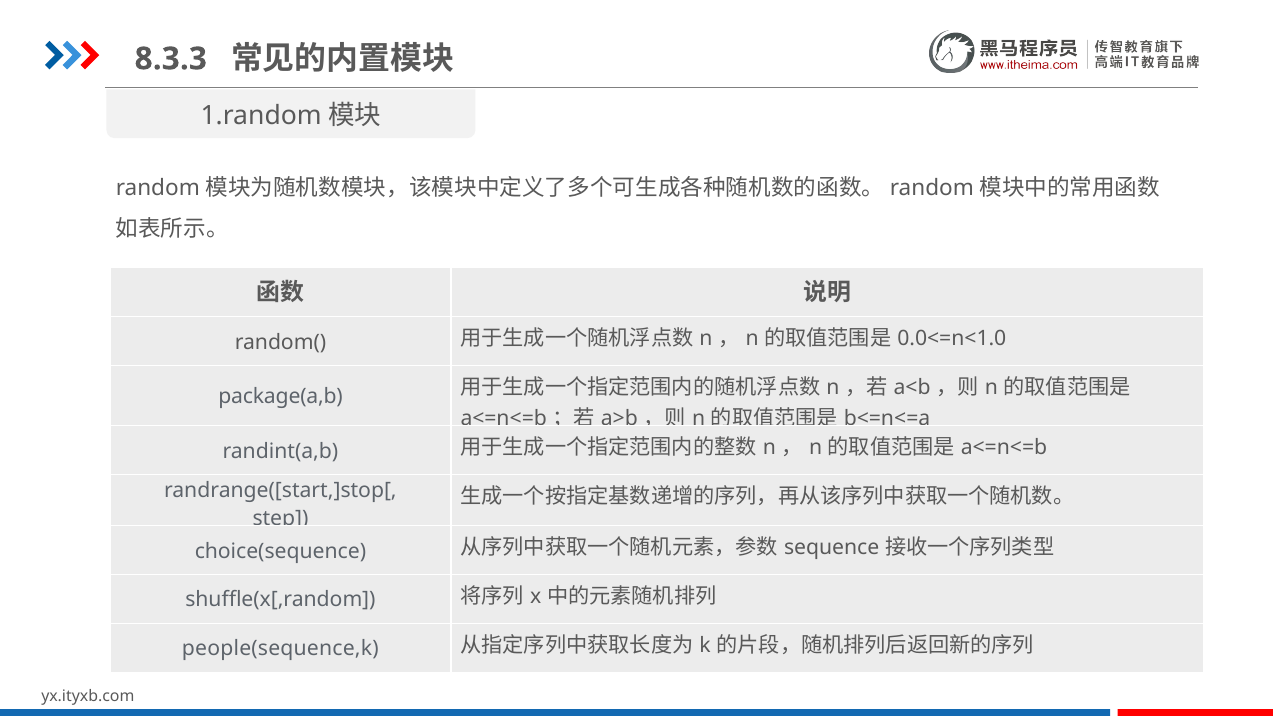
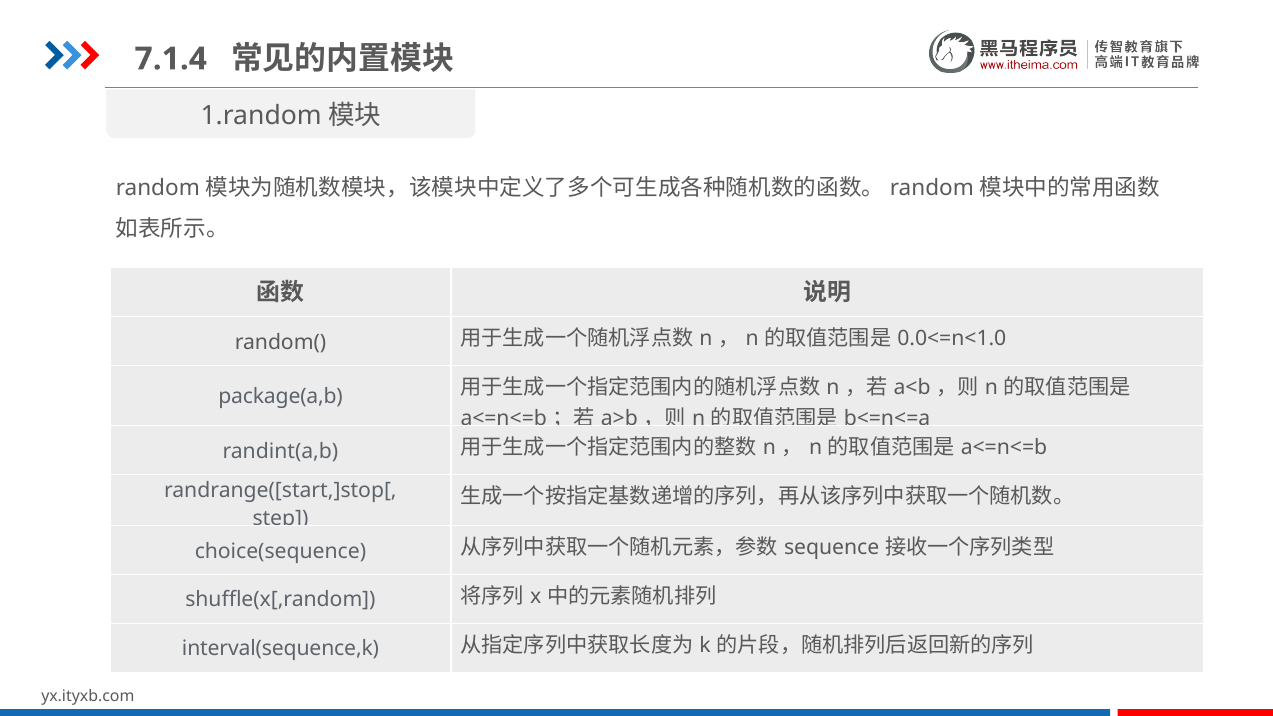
8.3.3: 8.3.3 -> 7.1.4 (171, 59)
people(sequence,k: people(sequence,k -> interval(sequence,k (281, 649)
